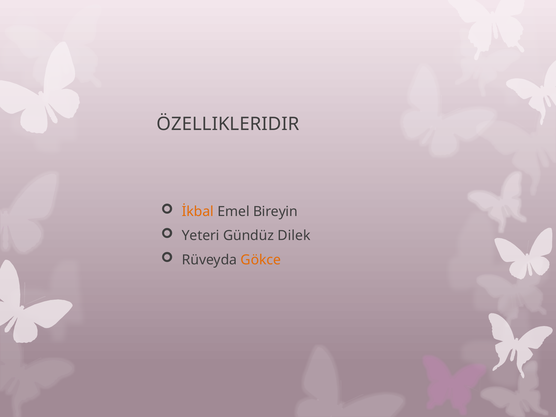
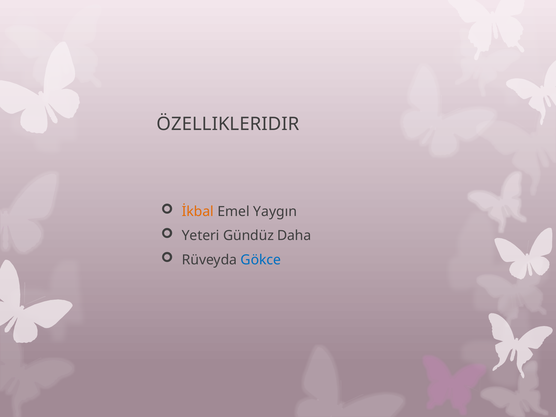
Bireyin: Bireyin -> Yaygın (275, 212)
Dilek: Dilek -> Daha (294, 236)
Gökce colour: orange -> blue (261, 260)
